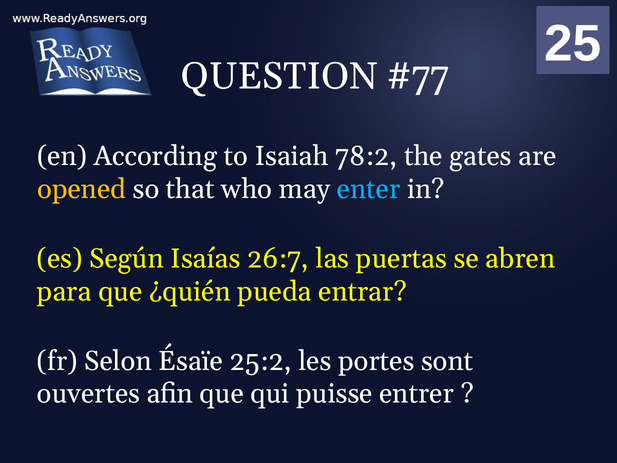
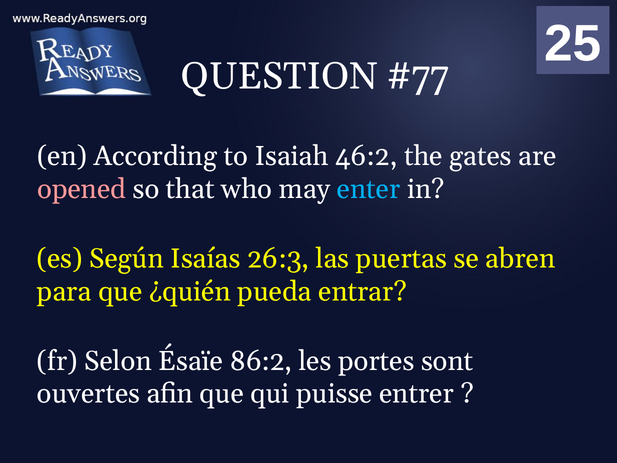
78:2: 78:2 -> 46:2 (366, 156)
opened colour: yellow -> pink (82, 189)
26:7: 26:7 -> 26:3 (278, 258)
25:2: 25:2 -> 86:2 (261, 361)
